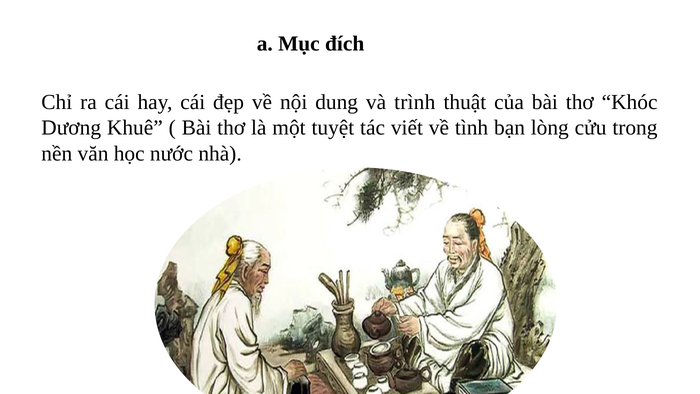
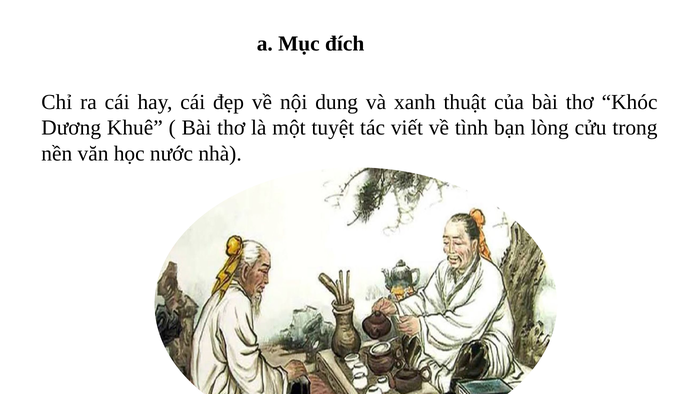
trình: trình -> xanh (415, 102)
